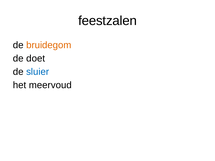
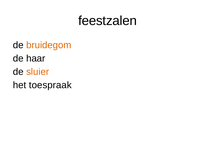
doet: doet -> haar (36, 58)
sluier colour: blue -> orange (38, 72)
meervoud: meervoud -> toespraak (50, 85)
